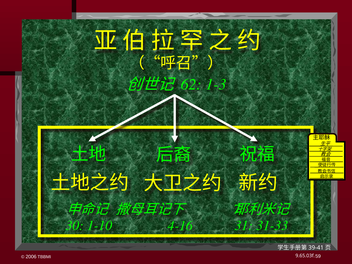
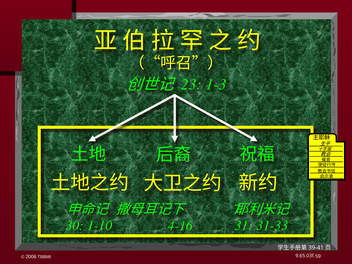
62: 62 -> 23 (191, 85)
